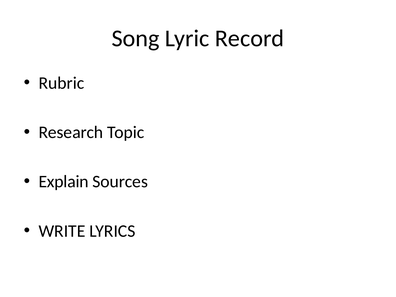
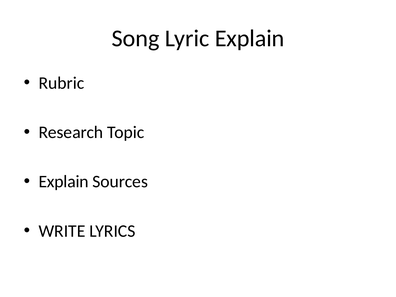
Lyric Record: Record -> Explain (250, 38)
